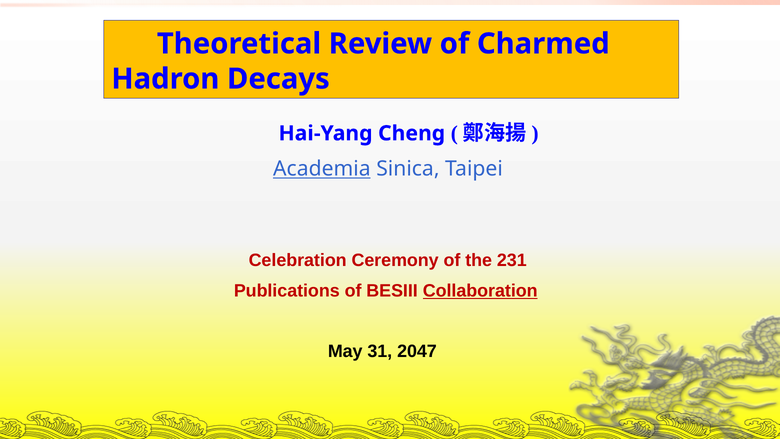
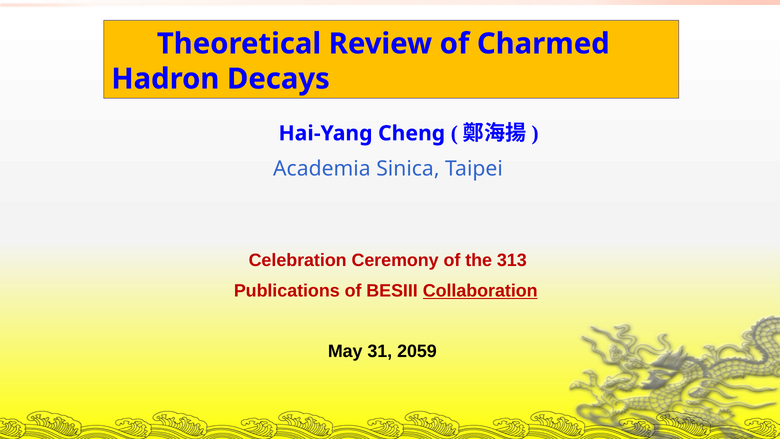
Academia underline: present -> none (322, 169)
231: 231 -> 313 (512, 260)
2047: 2047 -> 2059 (417, 351)
